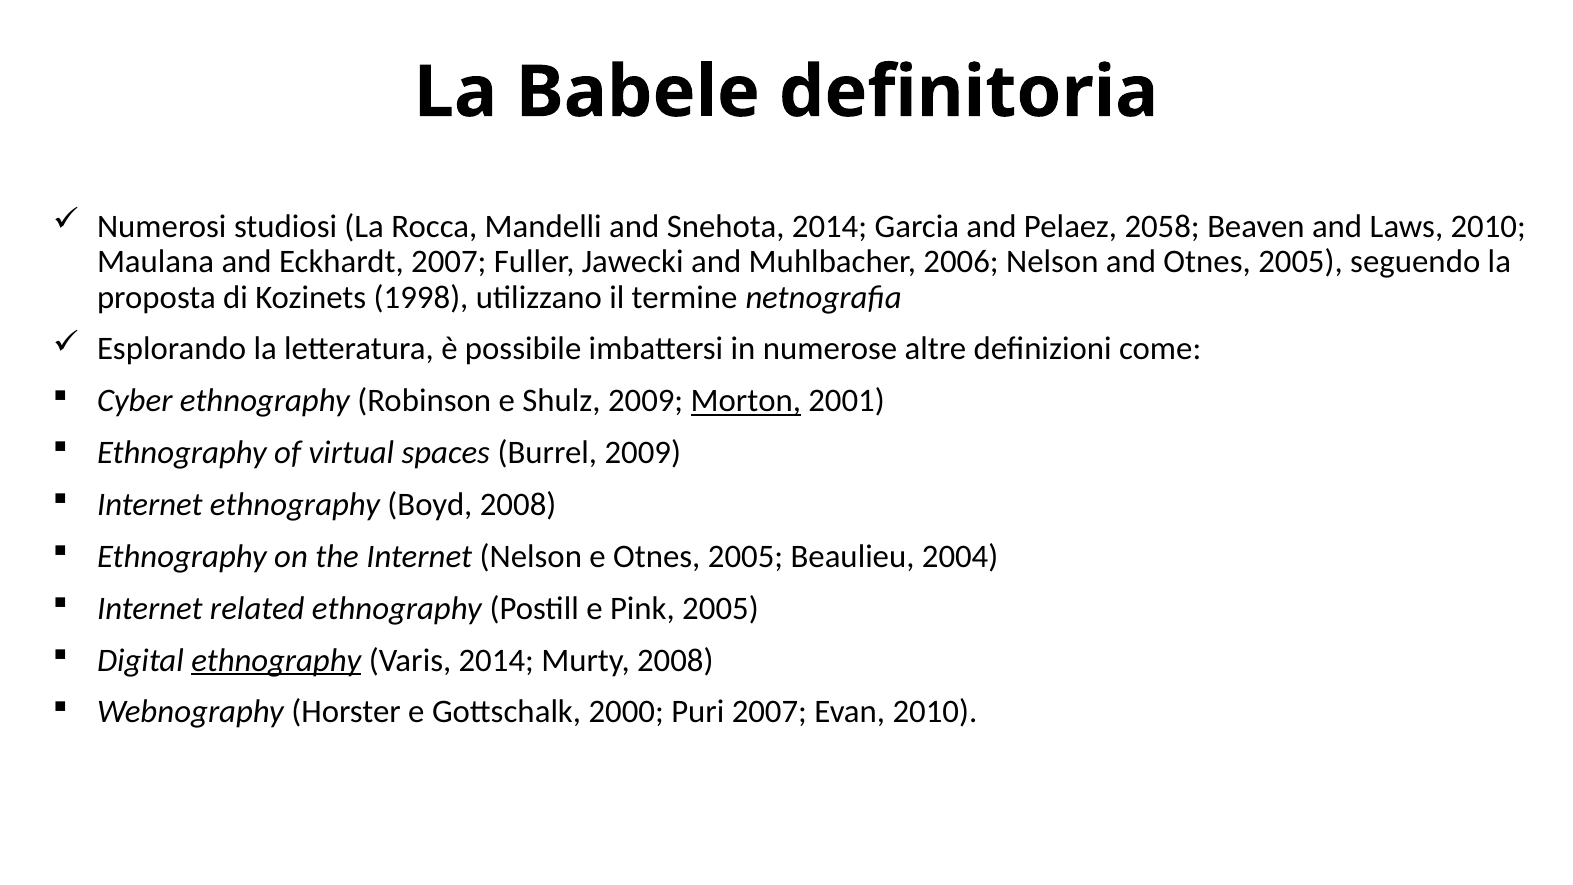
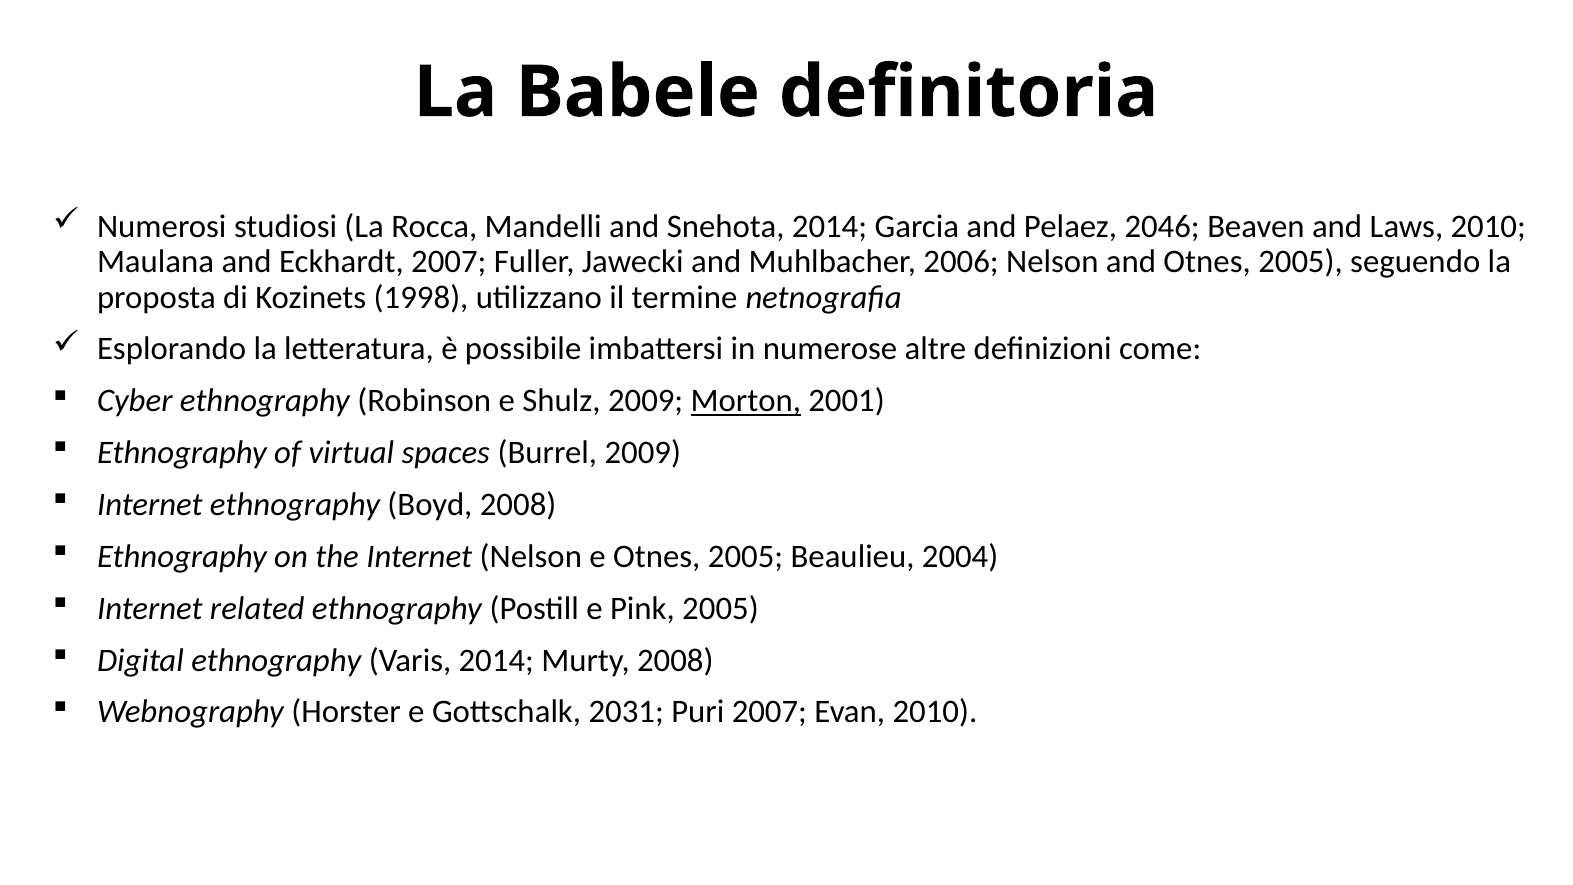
2058: 2058 -> 2046 (1162, 226)
ethnography underline: present -> none (276, 660)
2000: 2000 -> 2031 (626, 712)
